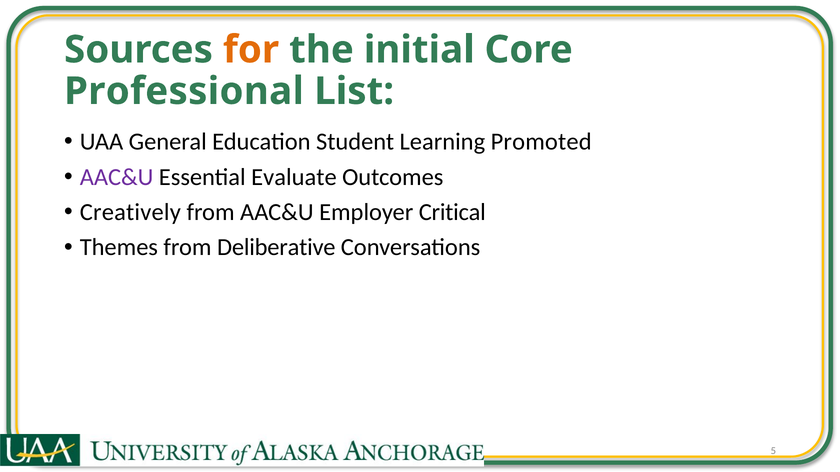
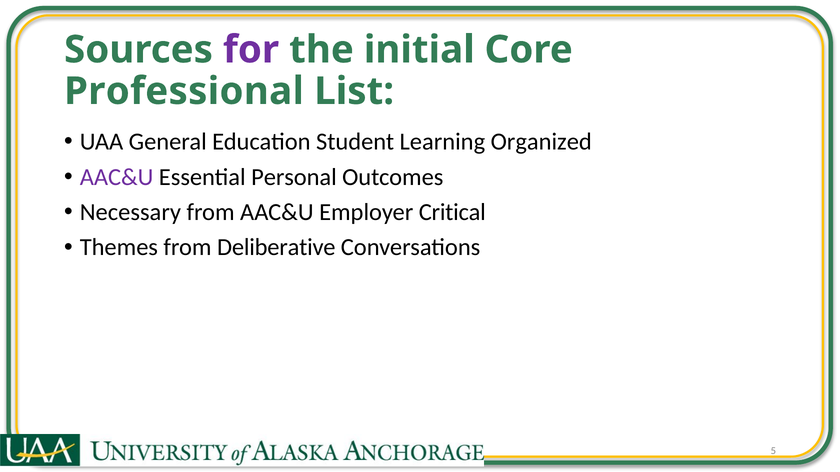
for colour: orange -> purple (251, 50)
Promoted: Promoted -> Organized (541, 142)
Evaluate: Evaluate -> Personal (294, 177)
Creatively: Creatively -> Necessary (130, 212)
